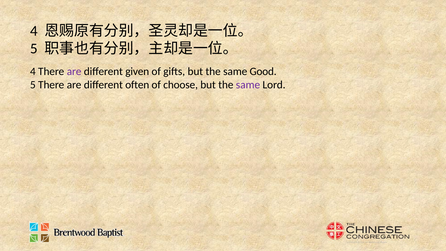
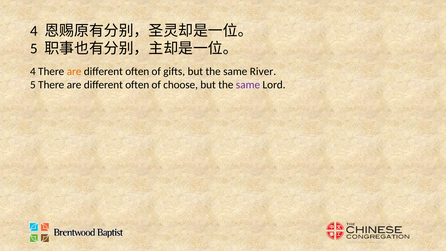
are colour: purple -> orange (74, 71)
given: given -> often (137, 71)
Good: Good -> River (263, 71)
